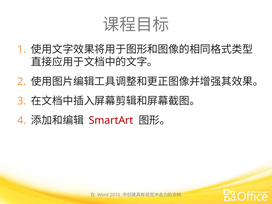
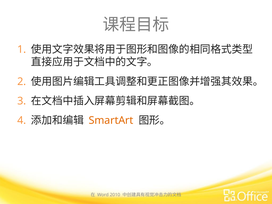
SmartArt colour: red -> orange (111, 120)
